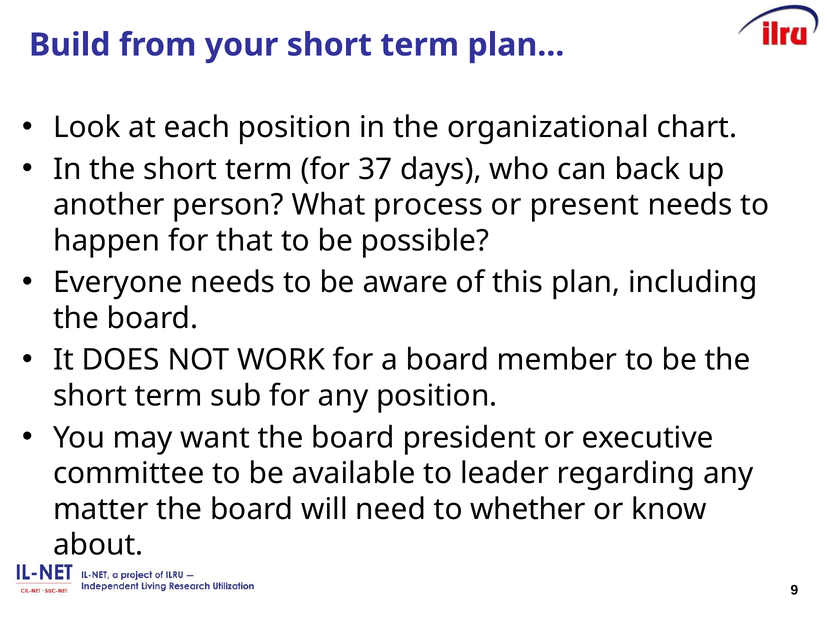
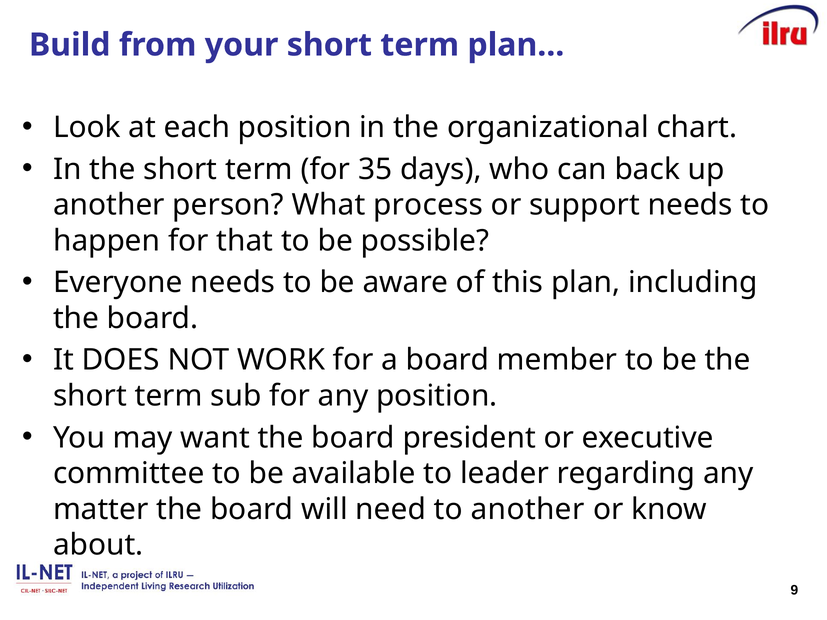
37: 37 -> 35 (375, 169)
present: present -> support (584, 205)
to whether: whether -> another (528, 509)
